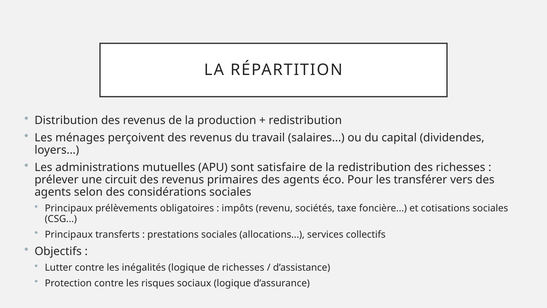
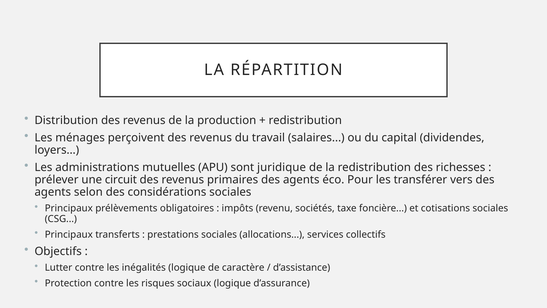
satisfaire: satisfaire -> juridique (282, 167)
de richesses: richesses -> caractère (243, 267)
